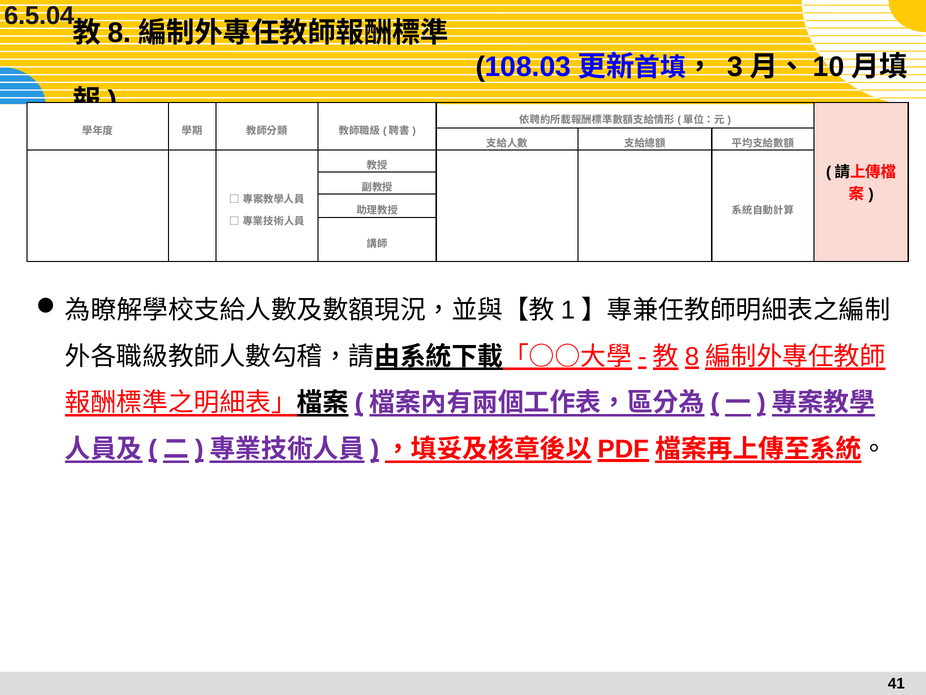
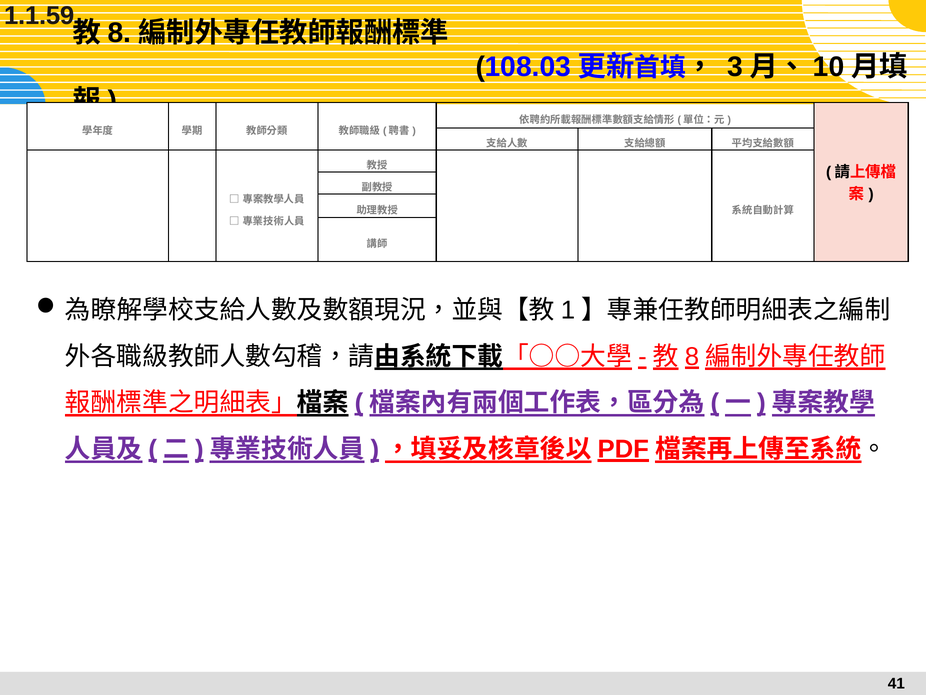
6.5.04: 6.5.04 -> 1.1.59 (39, 16)
